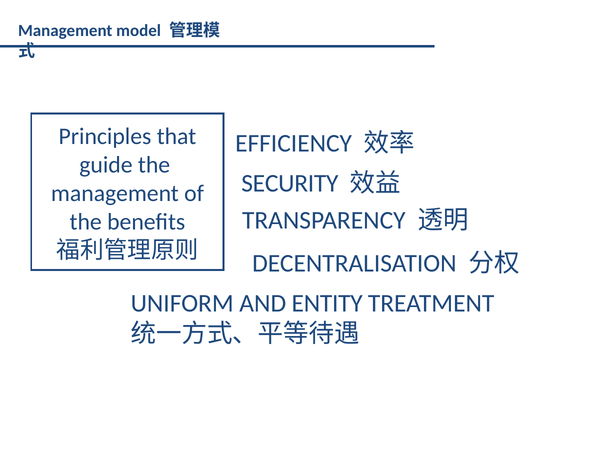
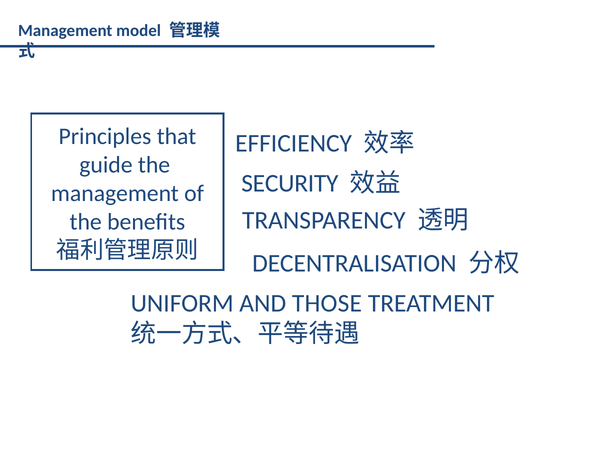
ENTITY: ENTITY -> THOSE (327, 303)
